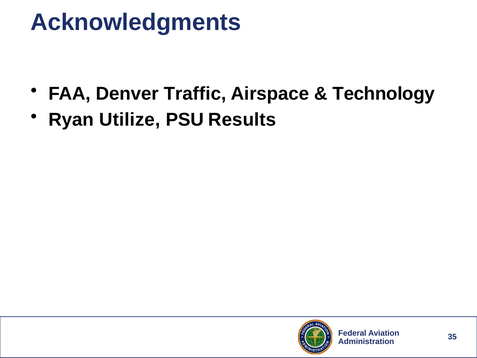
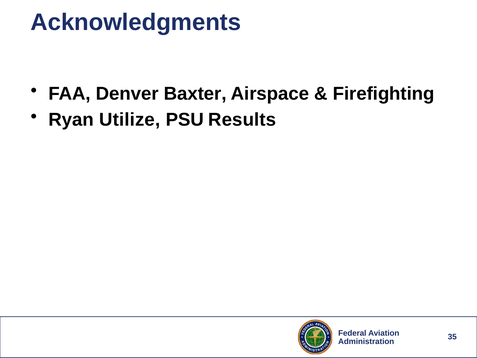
Traffic: Traffic -> Baxter (195, 93)
Technology: Technology -> Firefighting (384, 93)
